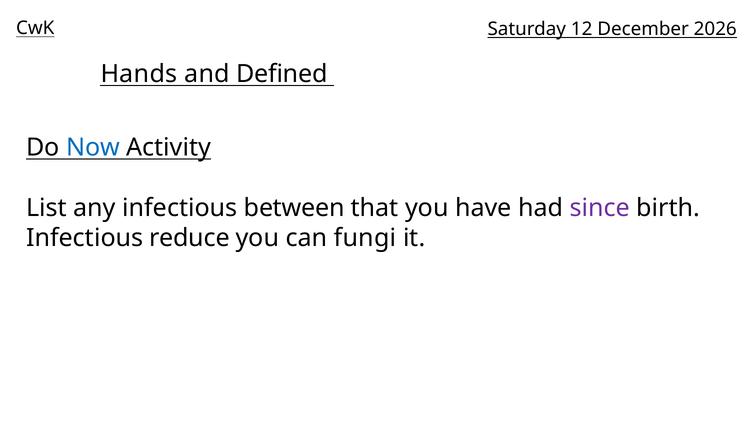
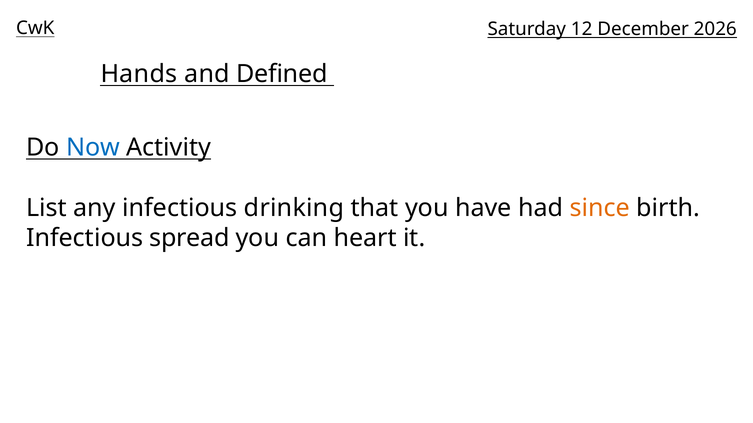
between: between -> drinking (294, 208)
since colour: purple -> orange (600, 208)
reduce: reduce -> spread (189, 238)
fungi: fungi -> heart (365, 238)
